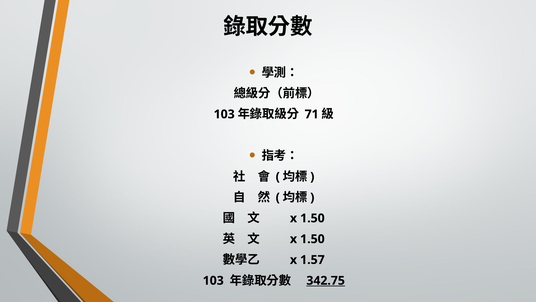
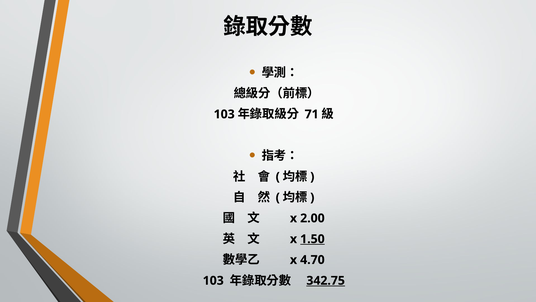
1.50: 1.50 -> 2.00 (312, 218)
1.50 underline: none -> present (312, 239)
1.57: 1.57 -> 4.70 (312, 259)
